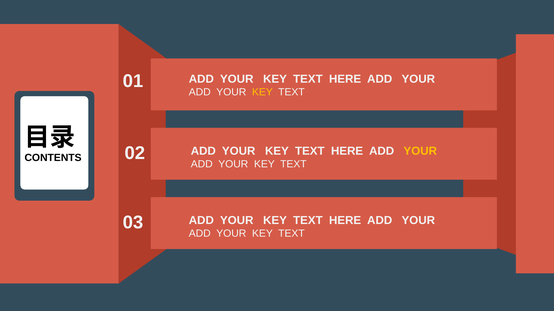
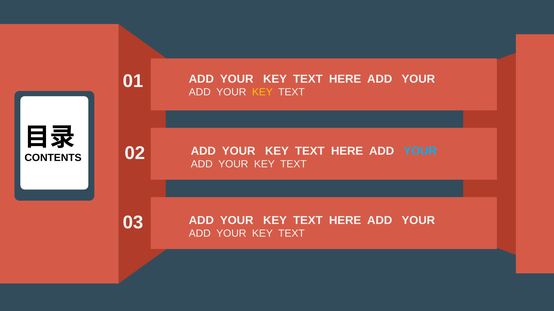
YOUR colour: yellow -> light blue (420, 151)
